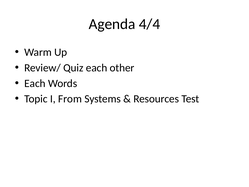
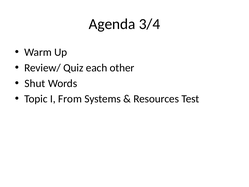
4/4: 4/4 -> 3/4 (150, 24)
Each: Each -> Shut (35, 83)
